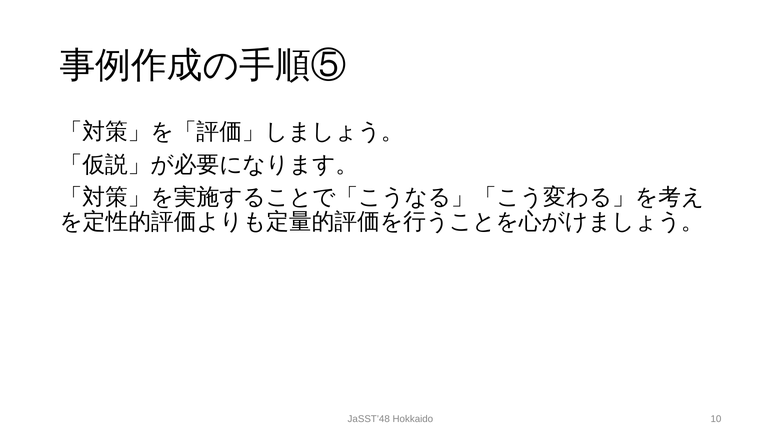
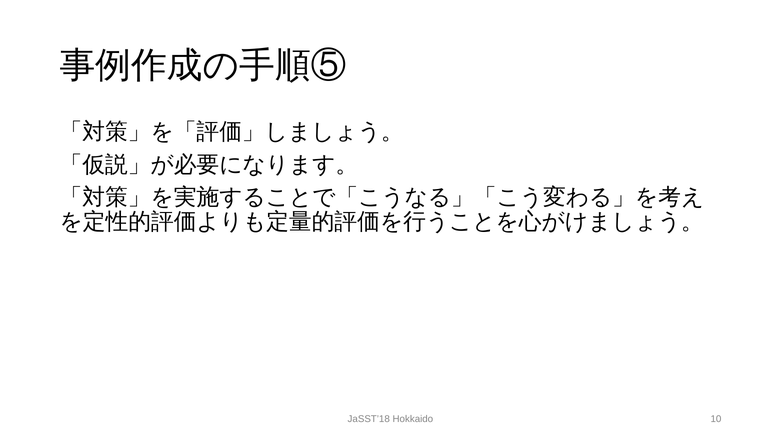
JaSST’48: JaSST’48 -> JaSST’18 (369, 420)
